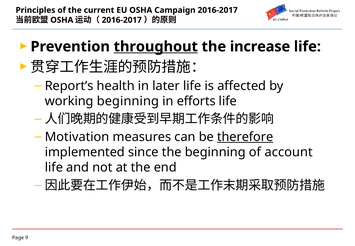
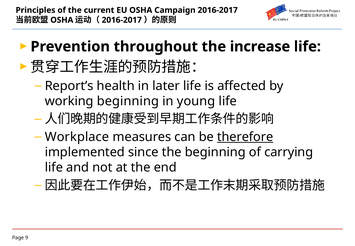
throughout underline: present -> none (156, 47)
efforts: efforts -> young (196, 101)
Motivation: Motivation -> Workplace (77, 137)
account: account -> carrying (289, 152)
